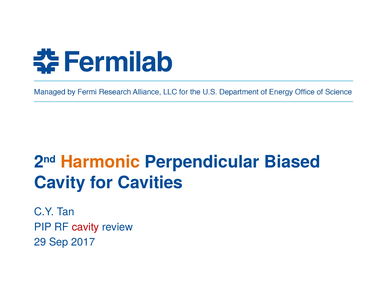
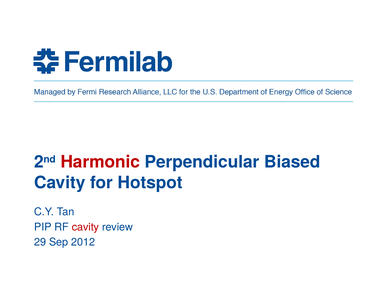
Harmonic colour: orange -> red (100, 162)
Cavities: Cavities -> Hotspot (150, 183)
2017: 2017 -> 2012 (83, 242)
